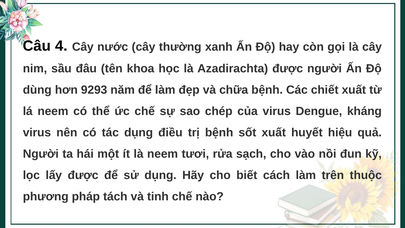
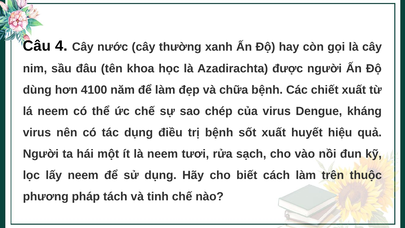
9293: 9293 -> 4100 (94, 90)
lấy được: được -> neem (83, 175)
